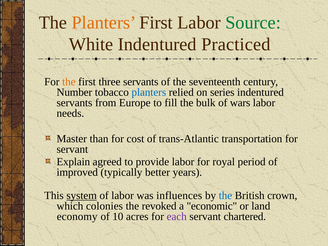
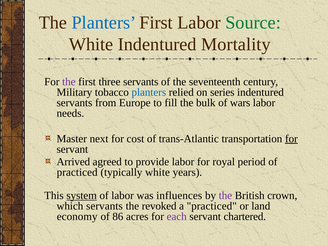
Planters colour: orange -> blue (104, 23)
Practiced: Practiced -> Mortality (236, 44)
the colour: orange -> purple (69, 82)
Number: Number -> Military (74, 92)
than: than -> next (99, 139)
for underline: none -> present (291, 139)
Explain: Explain -> Arrived (73, 162)
improved: improved -> practiced (77, 172)
typically better: better -> white (158, 172)
the colour: blue -> purple (225, 196)
which colonies: colonies -> servants (104, 206)
a economic: economic -> practiced (212, 206)
10: 10 -> 86 (118, 217)
